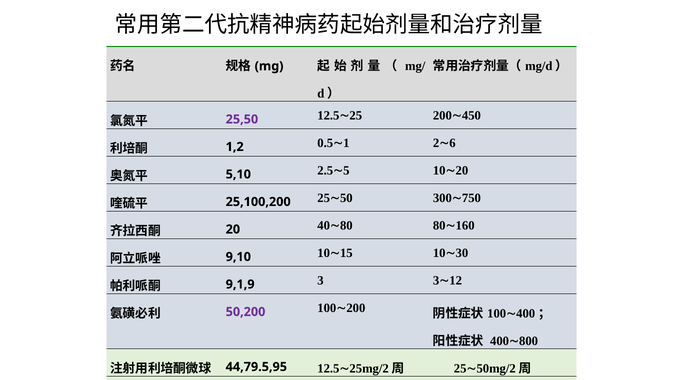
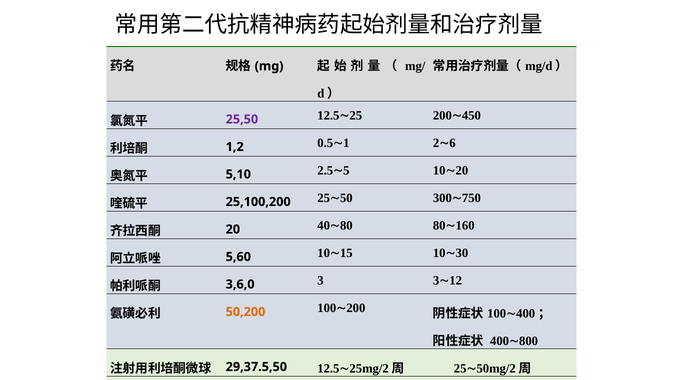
9,10: 9,10 -> 5,60 (238, 257)
9,1,9: 9,1,9 -> 3,6,0 (240, 284)
50,200 colour: purple -> orange (246, 312)
44,79.5,95: 44,79.5,95 -> 29,37.5,50 (256, 367)
